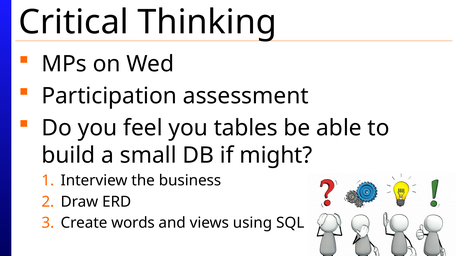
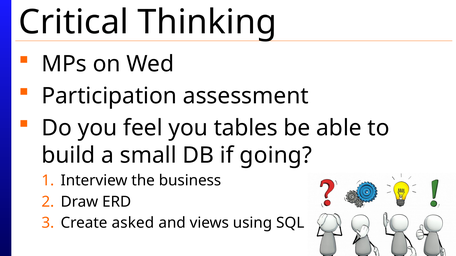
might: might -> going (276, 155)
words: words -> asked (133, 223)
